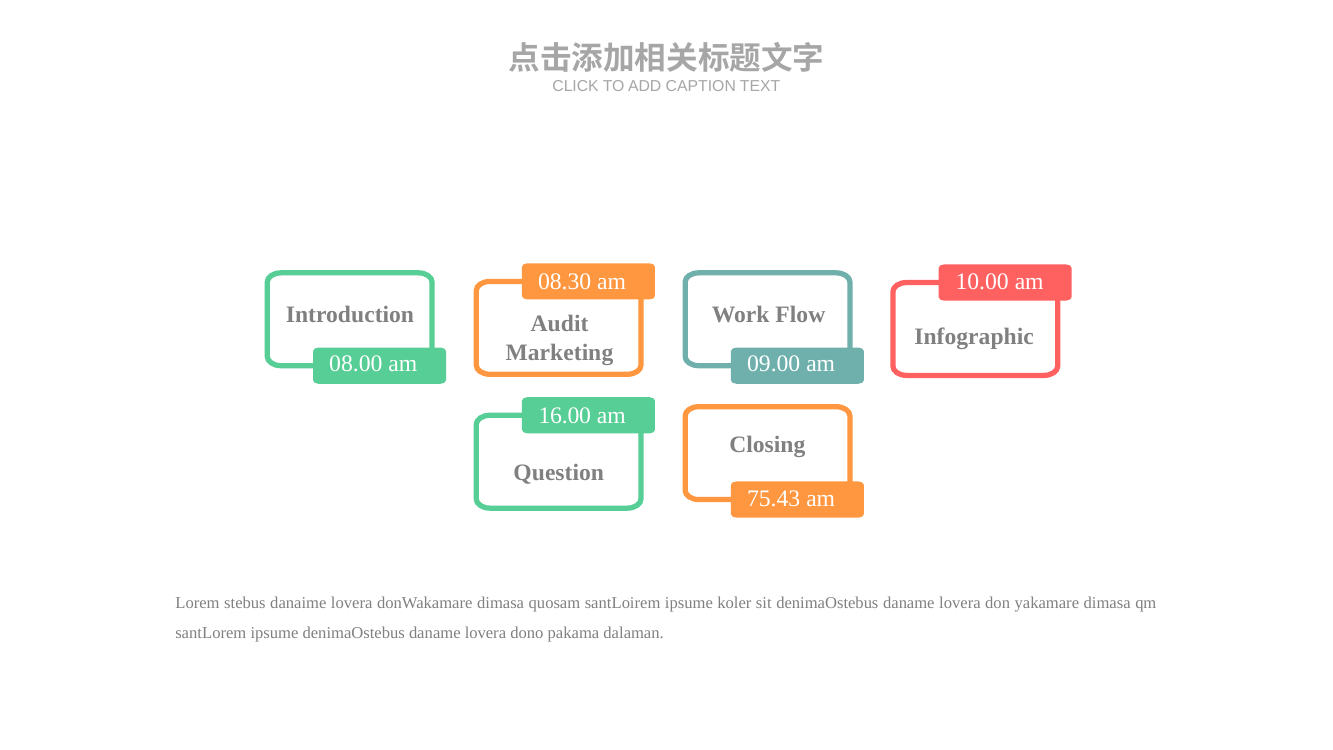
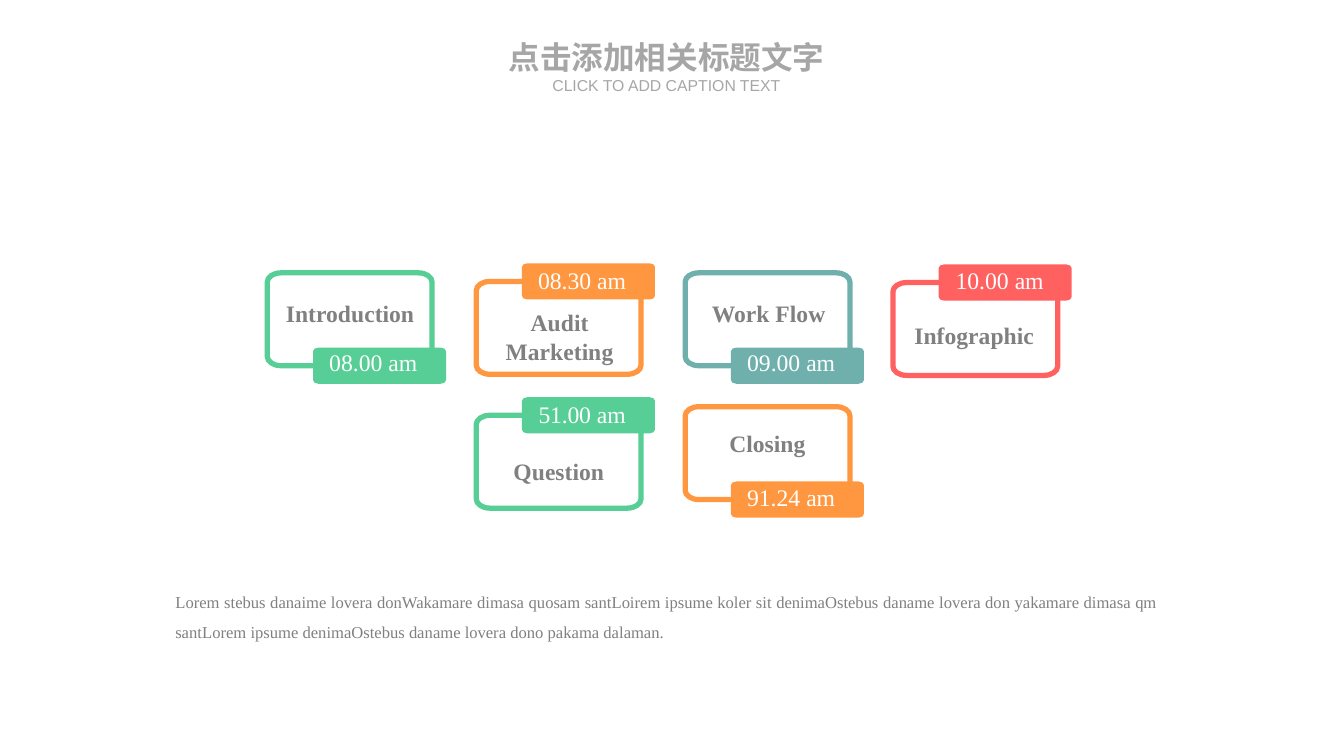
16.00: 16.00 -> 51.00 (565, 416)
75.43: 75.43 -> 91.24 (774, 499)
